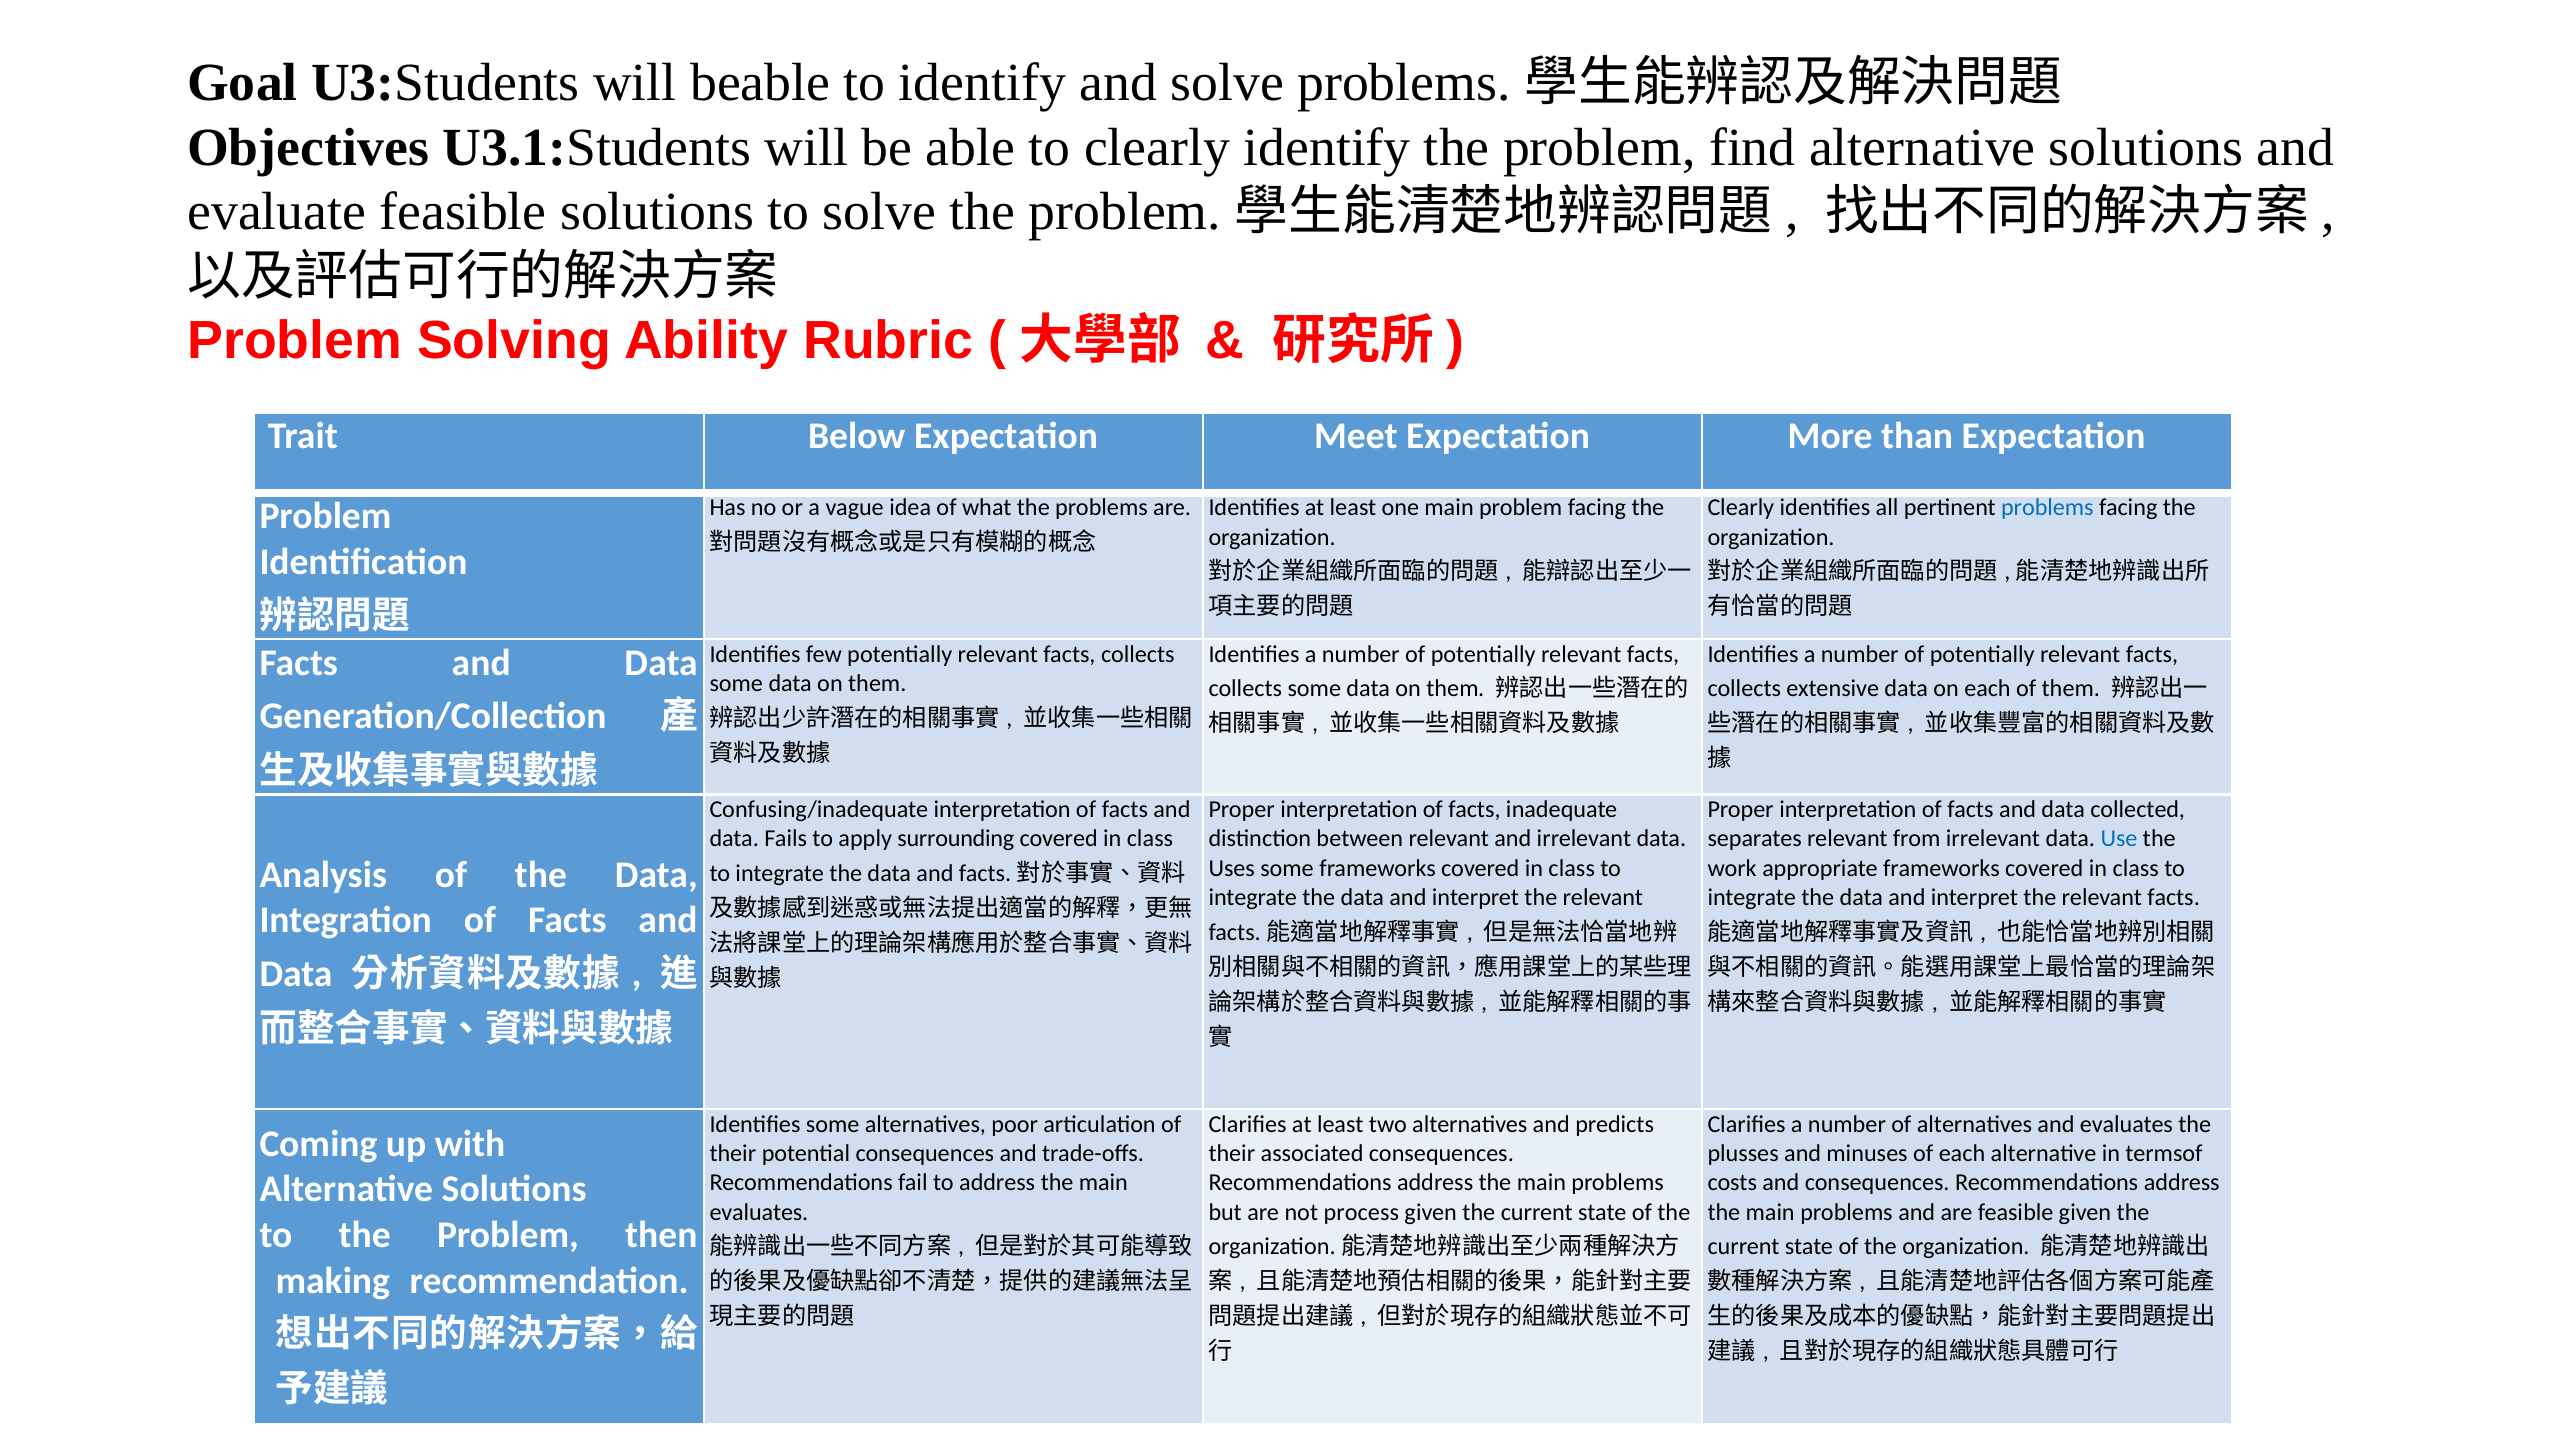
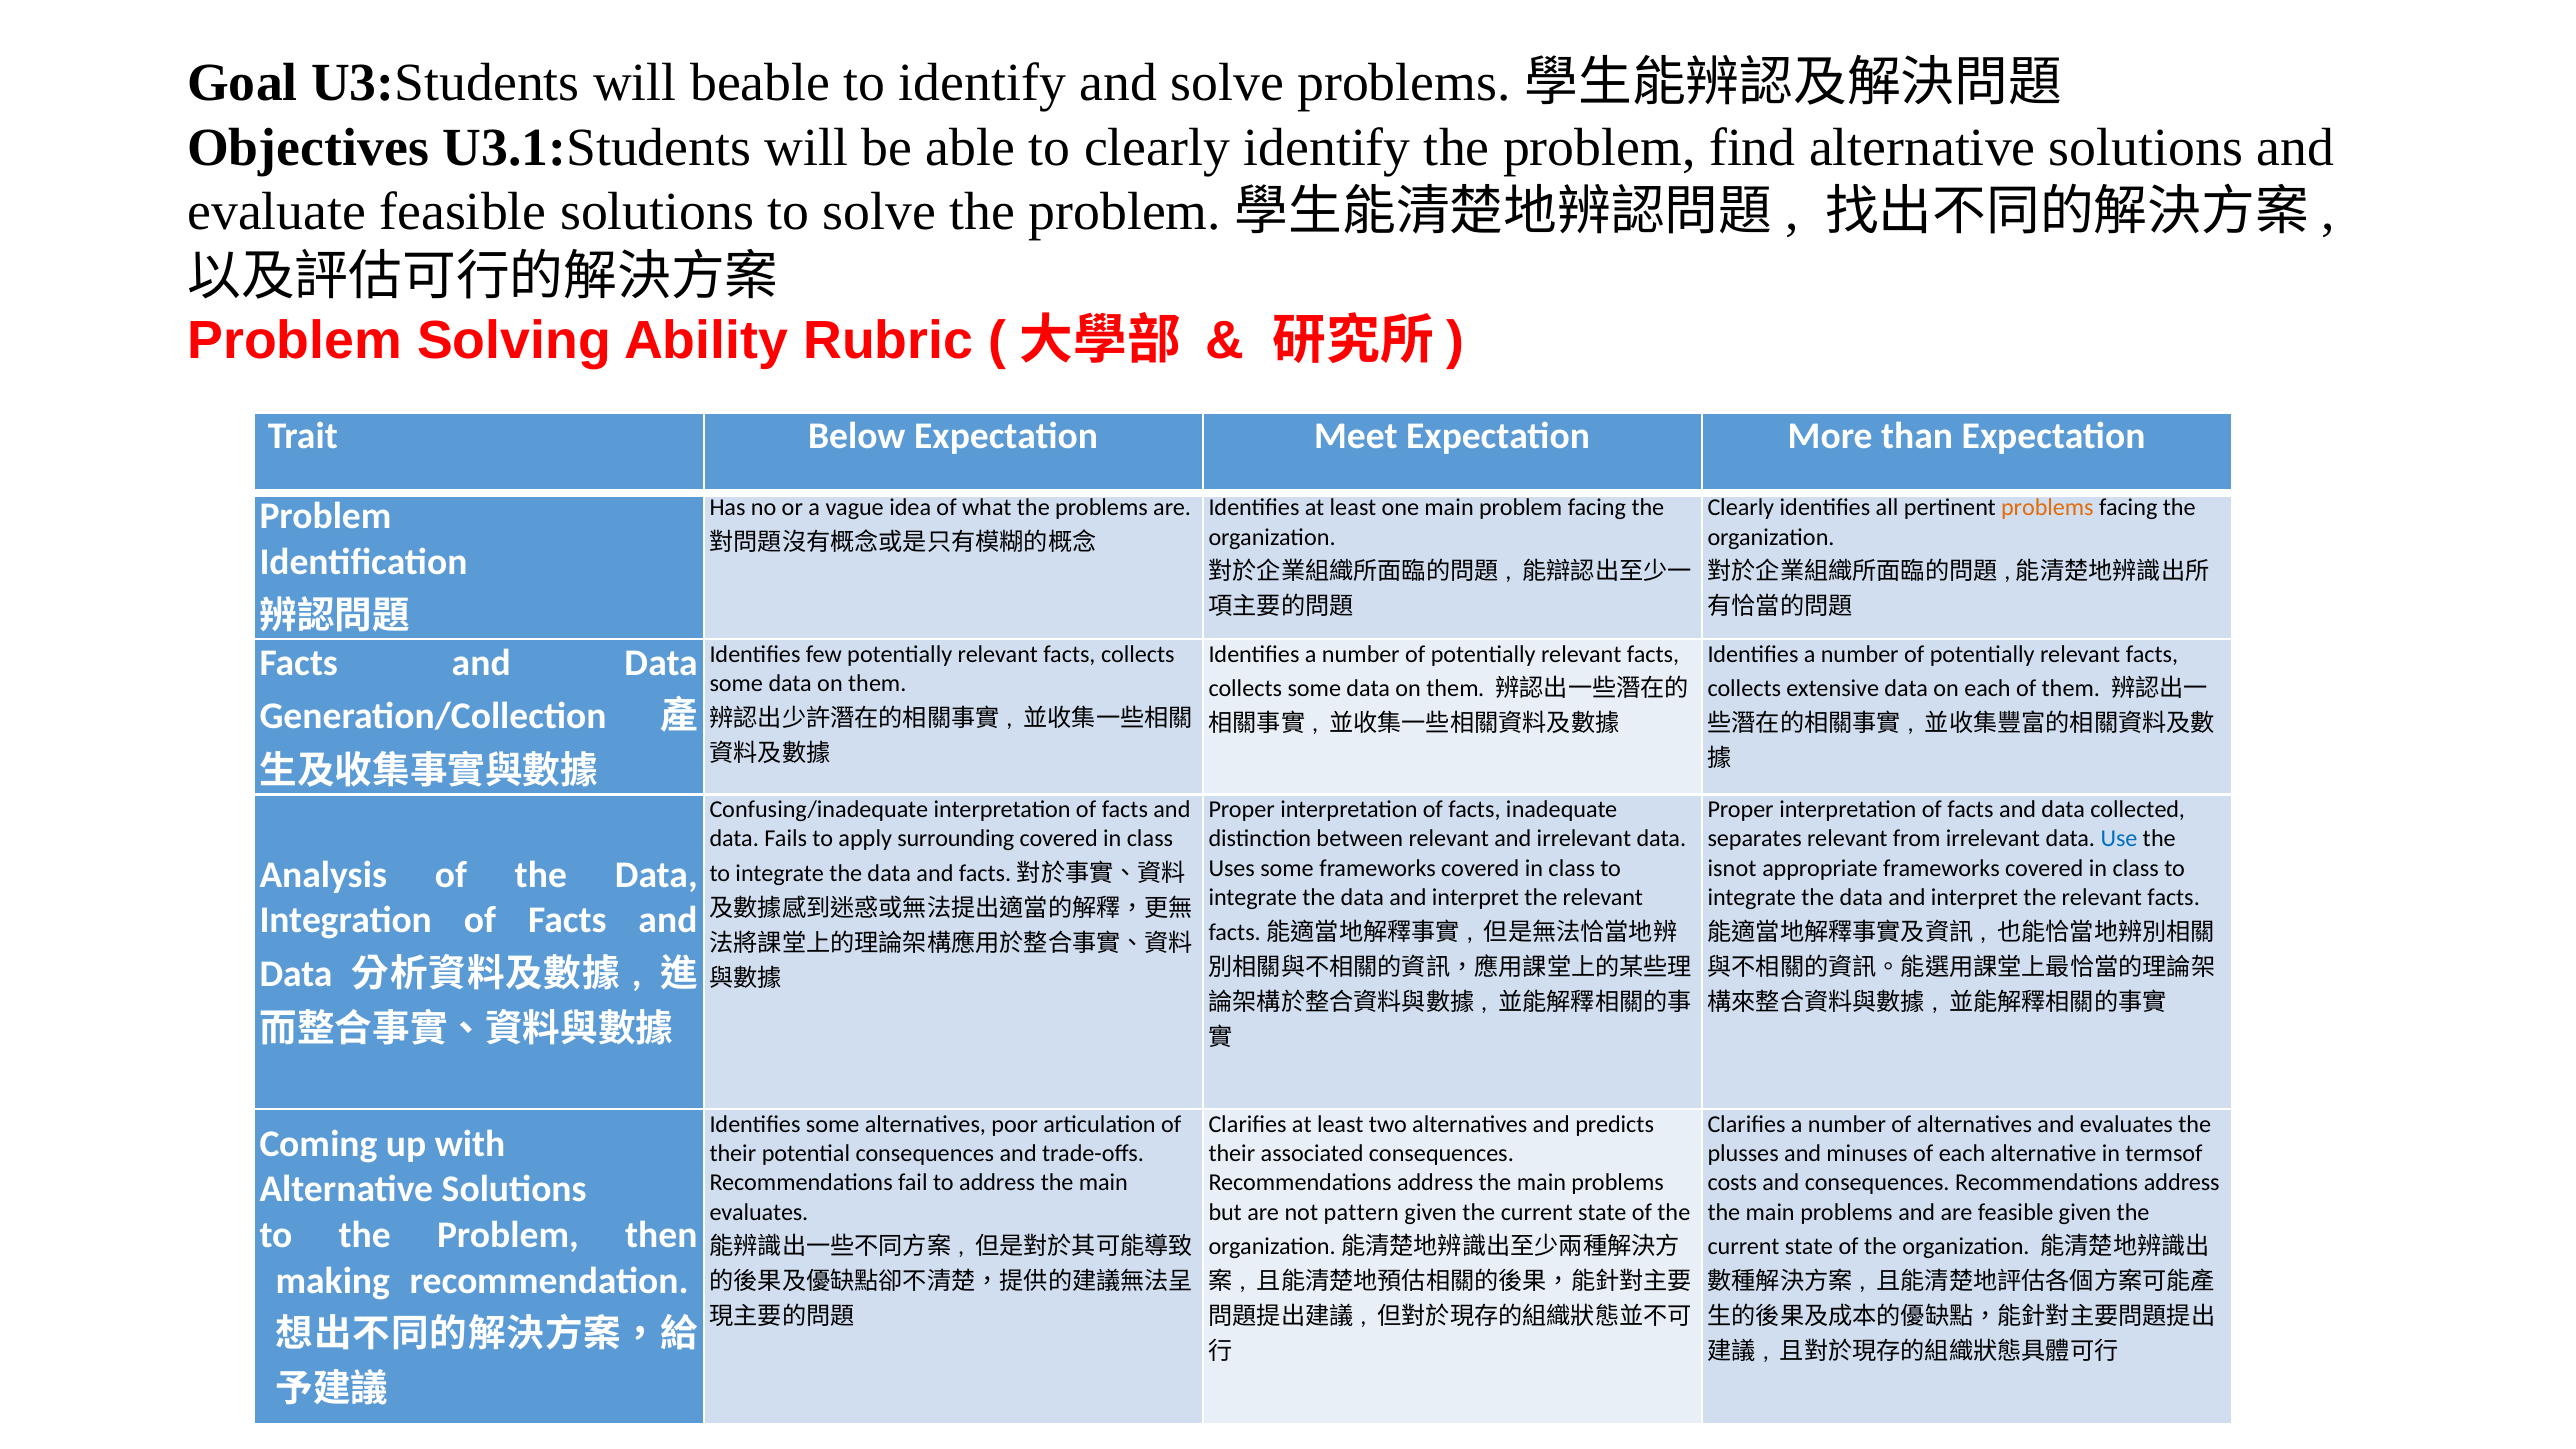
problems colour: blue -> orange (2047, 508)
work: work -> isnot (1732, 868)
process: process -> pattern (1361, 1212)
